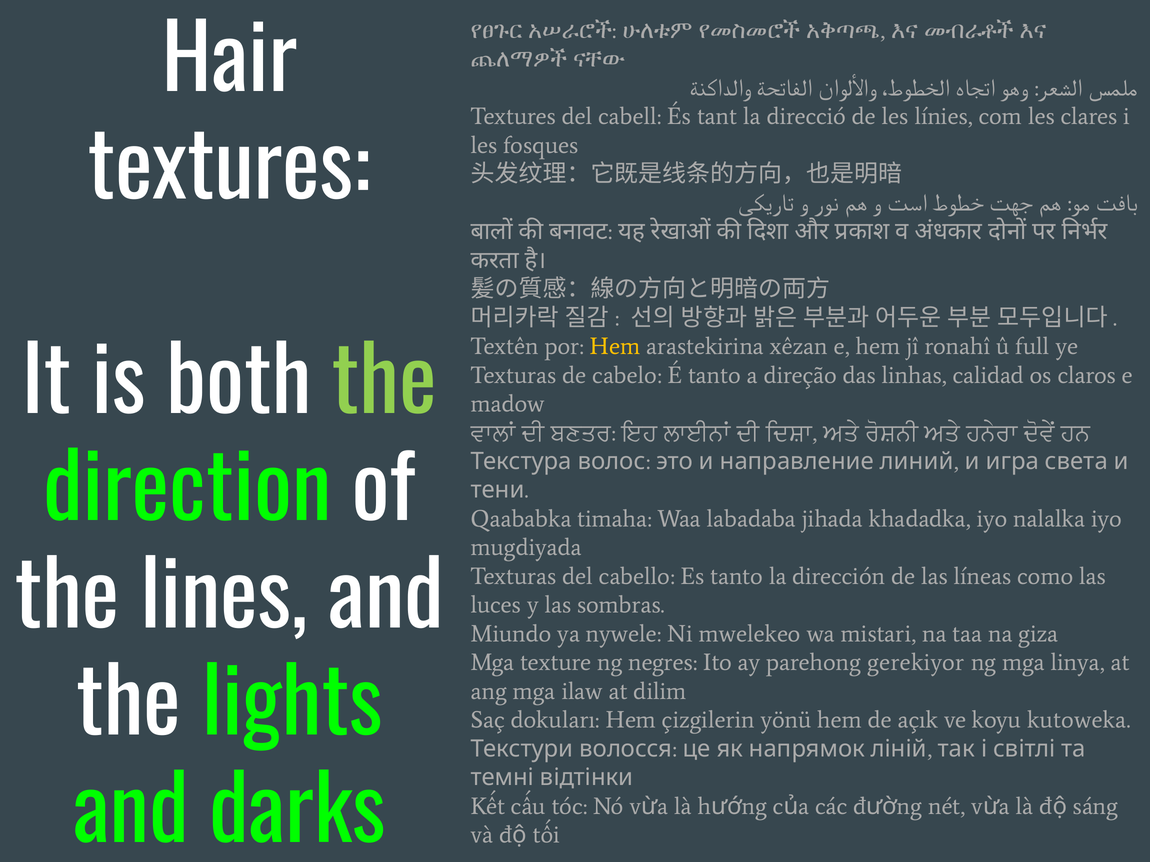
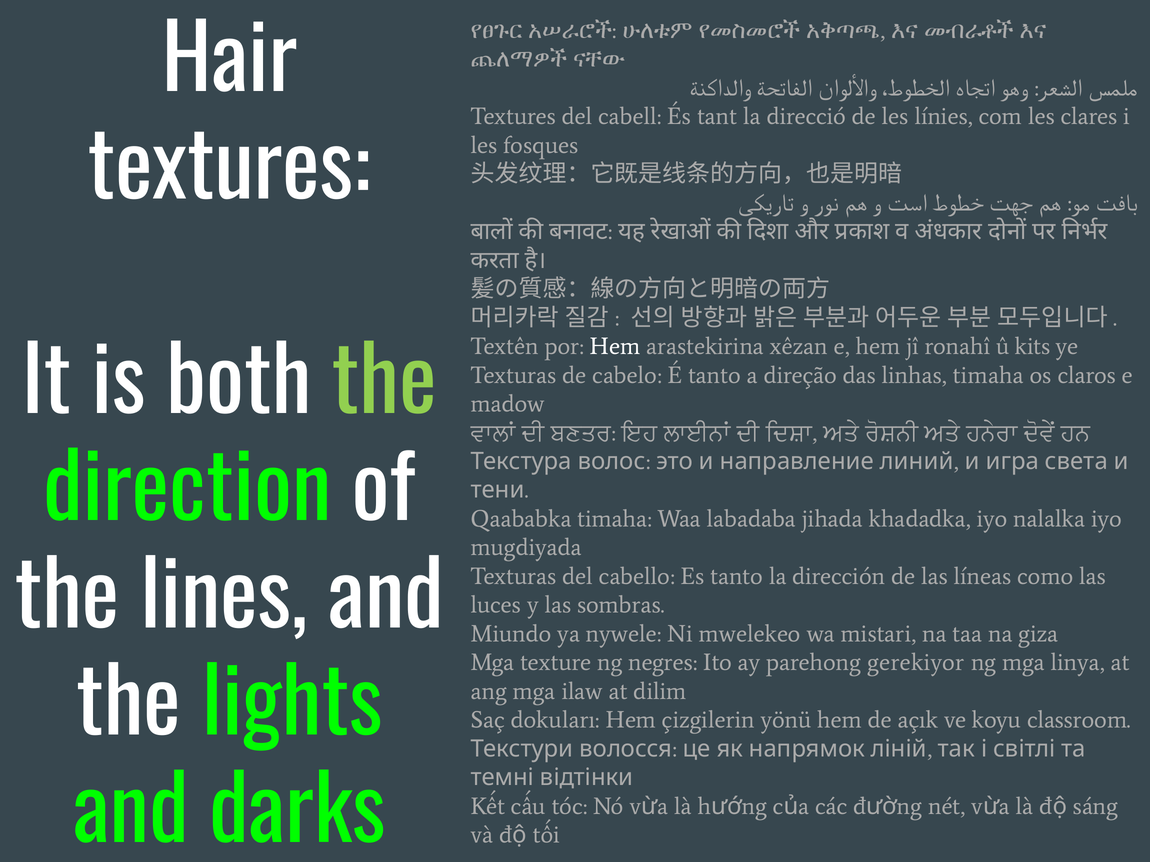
Hem colour: yellow -> white (615, 347)
full: full -> kits (1033, 347)
linhas calidad: calidad -> timaha (988, 375)
kutoweka: kutoweka -> classroom (1079, 720)
